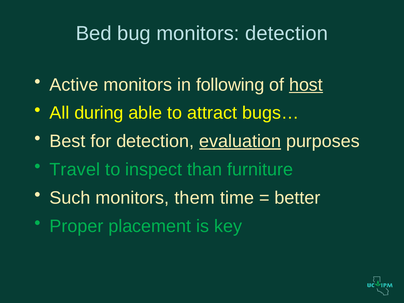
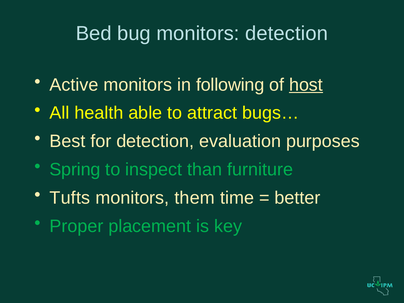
during: during -> health (99, 113)
evaluation underline: present -> none (240, 141)
Travel: Travel -> Spring (75, 170)
Such: Such -> Tufts (70, 198)
